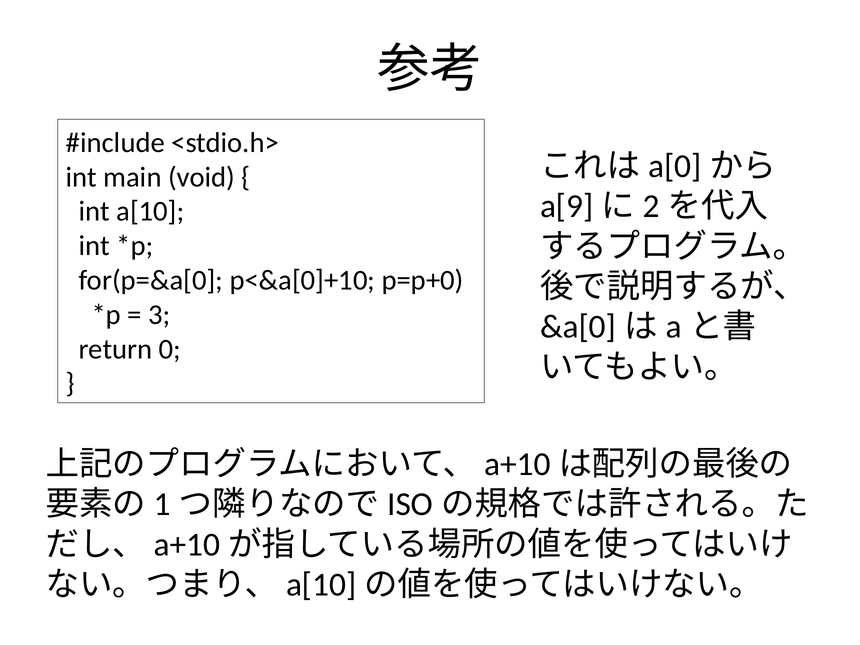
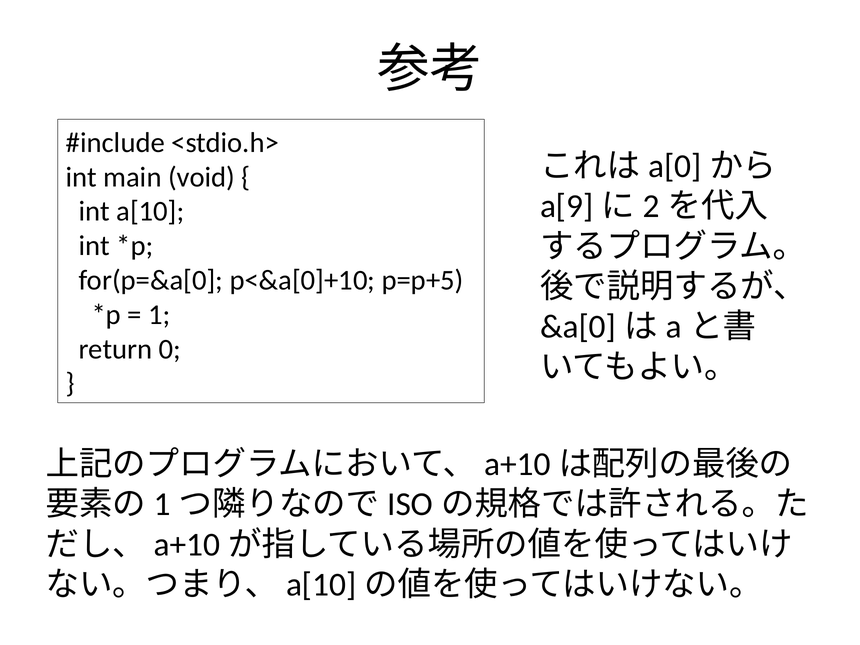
p=p+0: p=p+0 -> p=p+5 (423, 280)
3: 3 -> 1 (159, 315)
